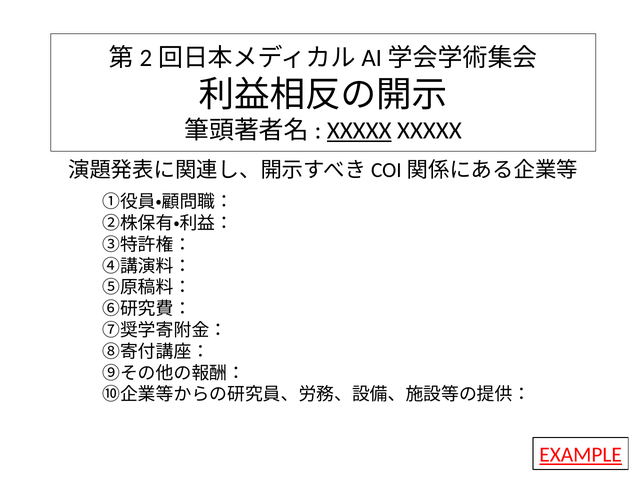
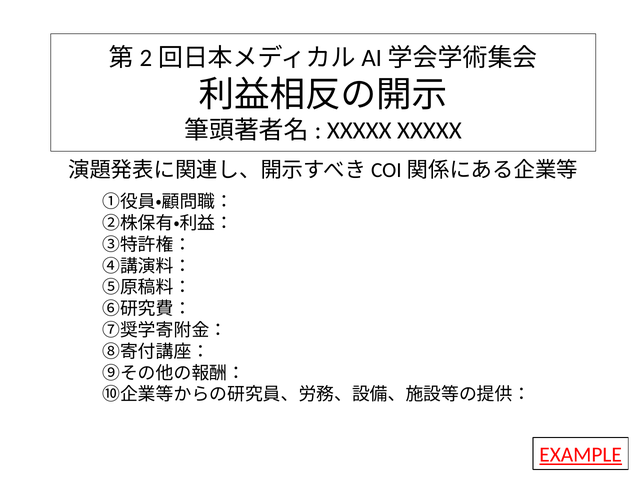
XXXXX underline: present -> none (359, 130)
